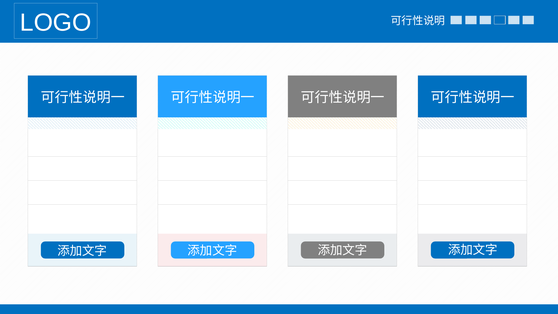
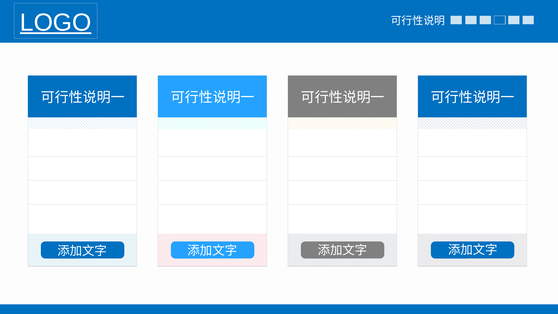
LOGO underline: none -> present (56, 23)
